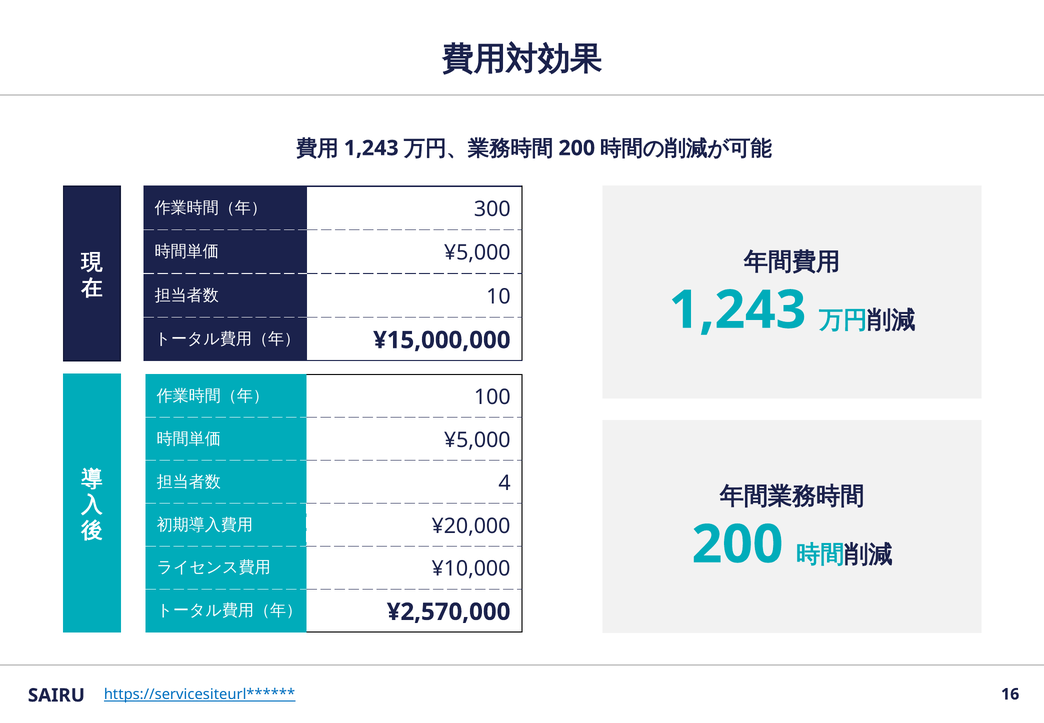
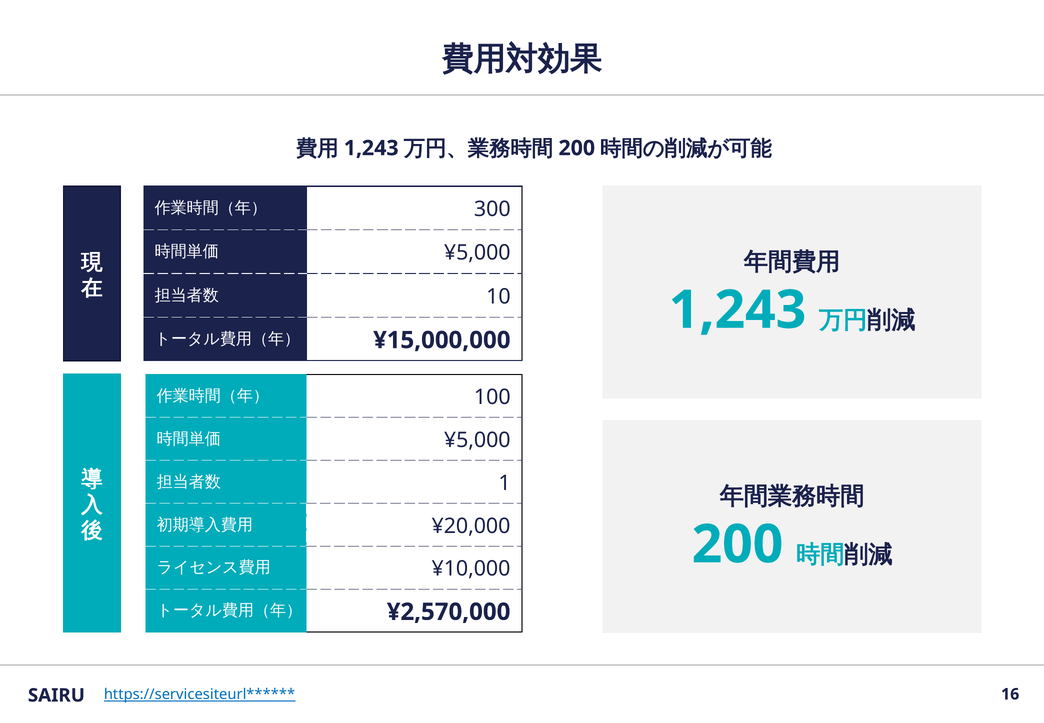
4: 4 -> 1 (505, 483)
